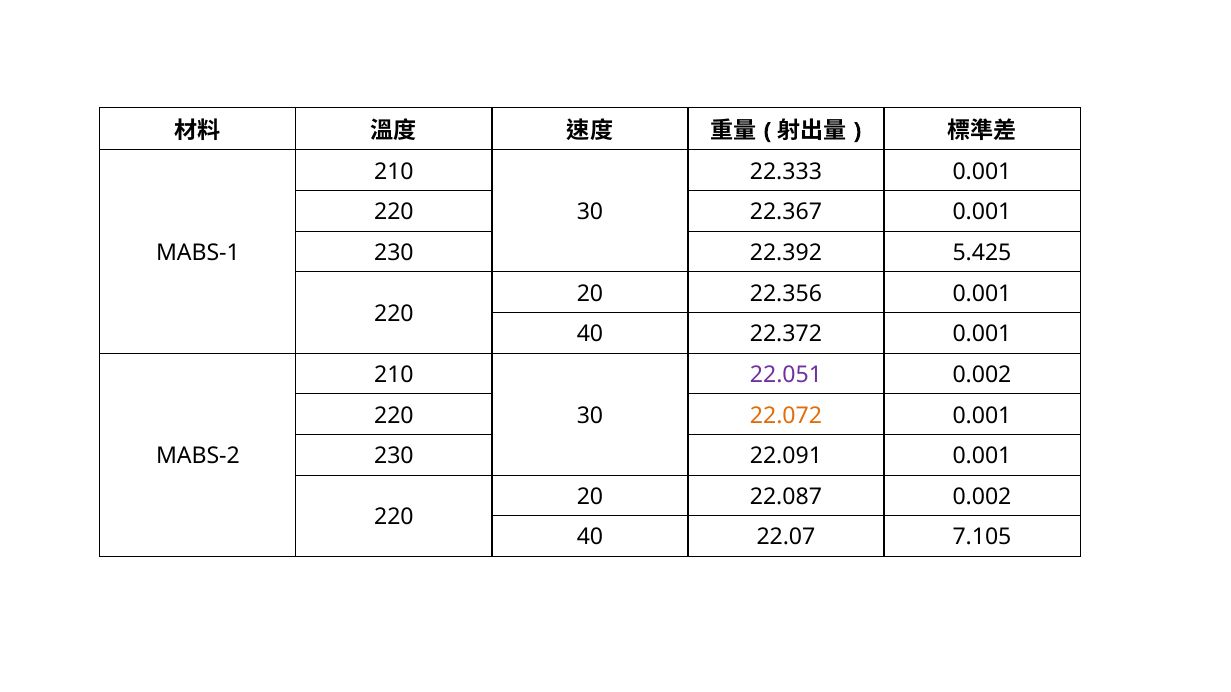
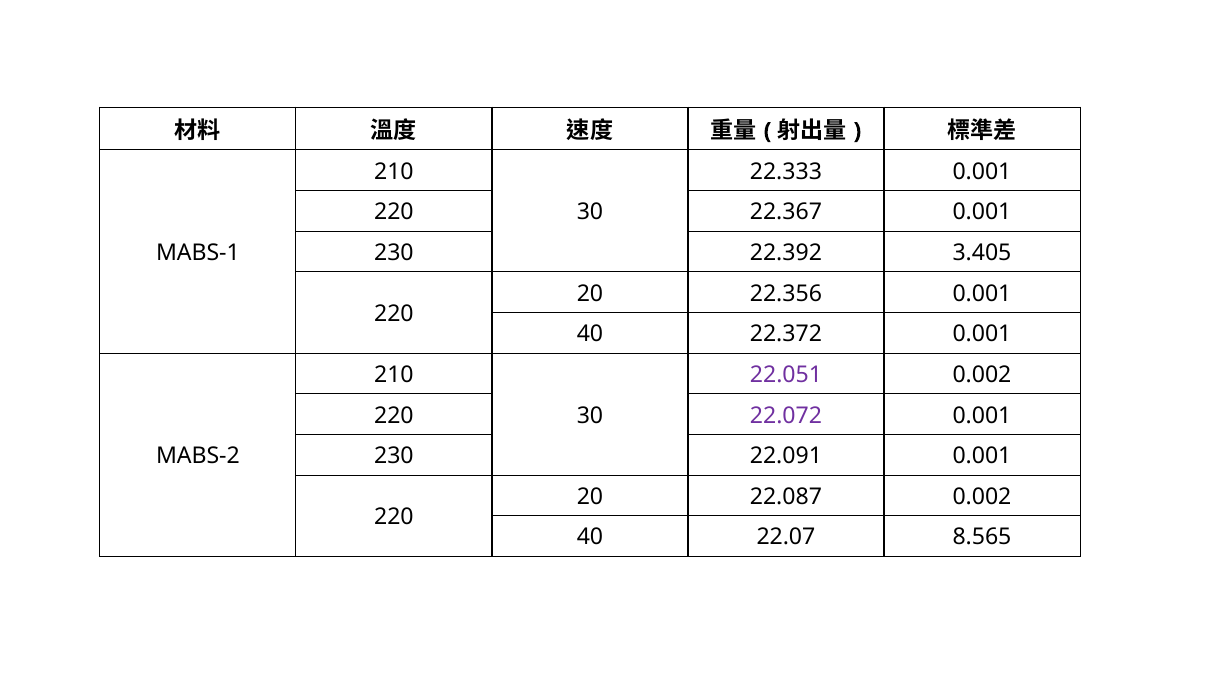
5.425: 5.425 -> 3.405 (982, 253)
22.072 colour: orange -> purple (786, 416)
7.105: 7.105 -> 8.565 (982, 538)
